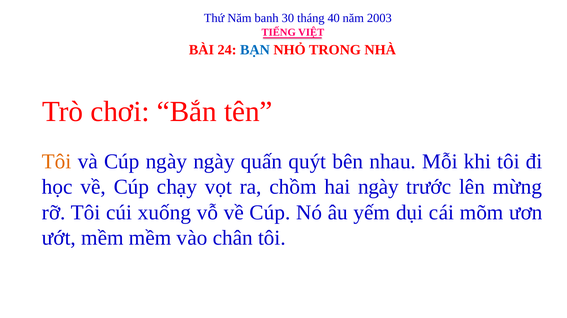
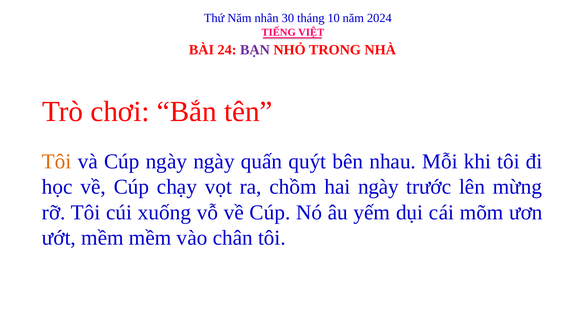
banh: banh -> nhân (267, 18)
40: 40 -> 10 (334, 18)
2003: 2003 -> 2024 (379, 18)
BẠN colour: blue -> purple (255, 50)
